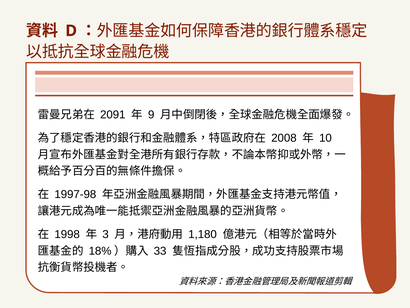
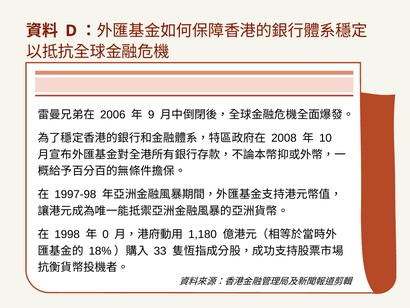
2091: 2091 -> 2006 (113, 115)
3: 3 -> 0 (106, 234)
